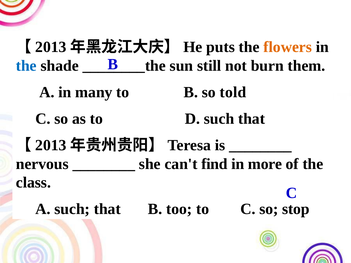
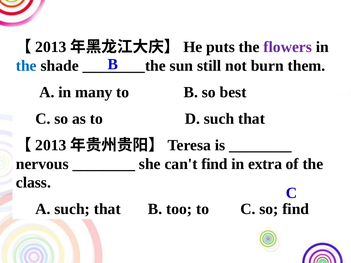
flowers colour: orange -> purple (288, 47)
told: told -> best (233, 92)
more: more -> extra (265, 164)
so stop: stop -> find (296, 209)
